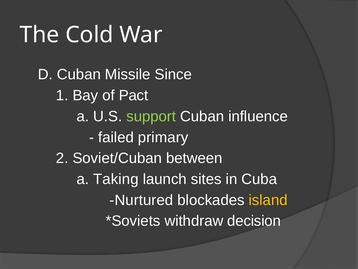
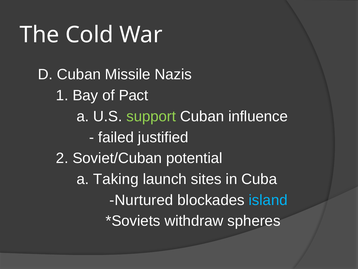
Since: Since -> Nazis (173, 74)
primary: primary -> justified (163, 137)
between: between -> potential (194, 158)
island colour: yellow -> light blue (268, 200)
decision: decision -> spheres (254, 221)
